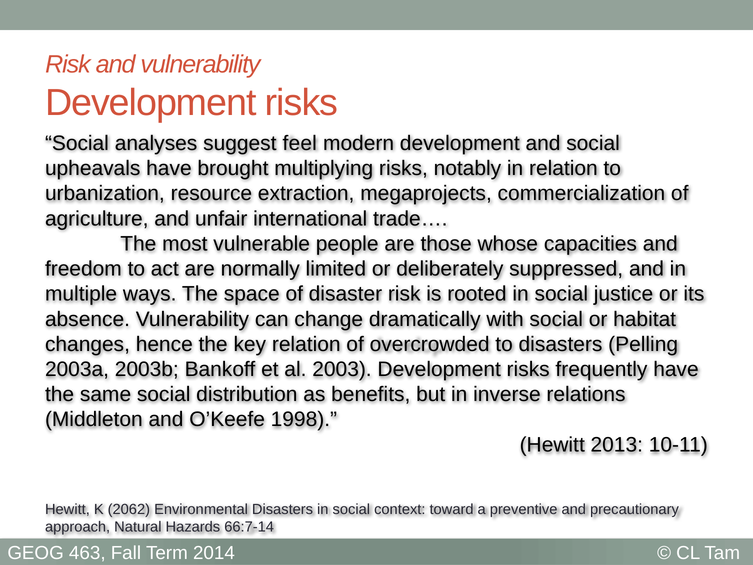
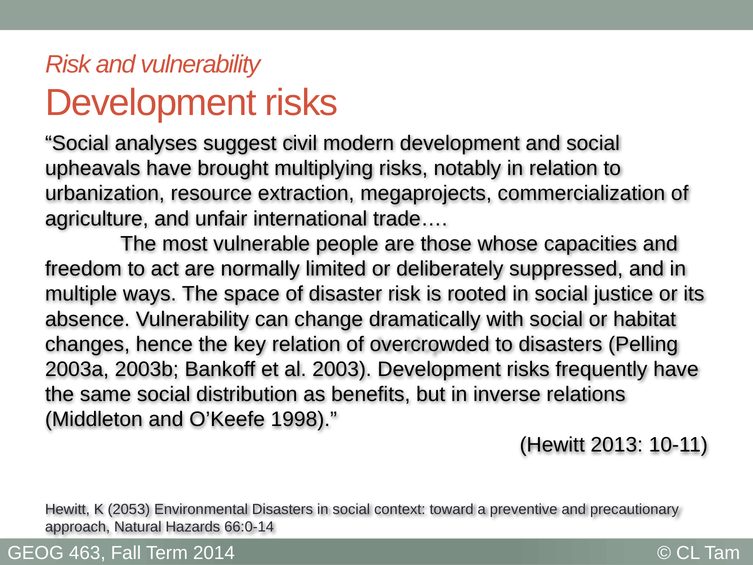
feel: feel -> civil (300, 143)
2062: 2062 -> 2053 (129, 509)
66:7-14: 66:7-14 -> 66:0-14 (249, 527)
